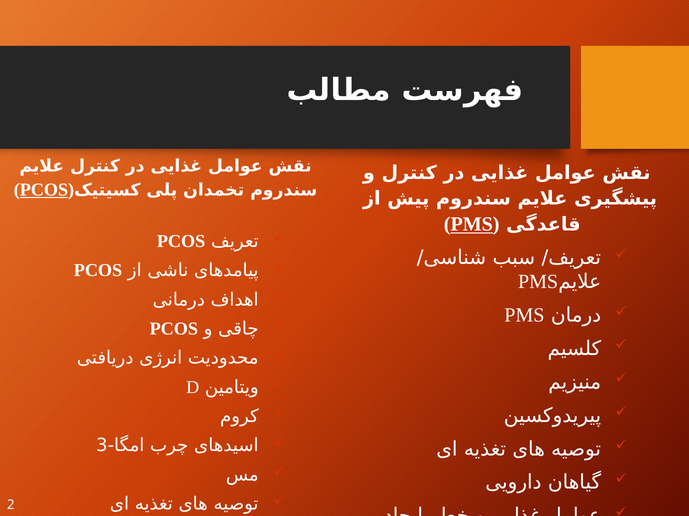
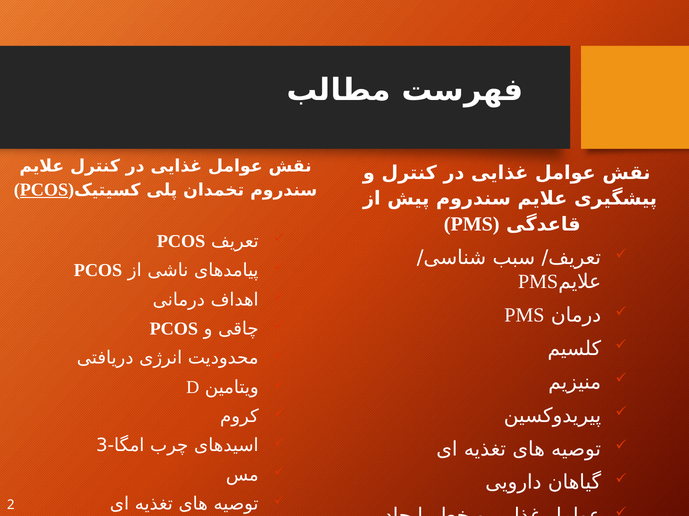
PMS underline: present -> none (472, 225)
